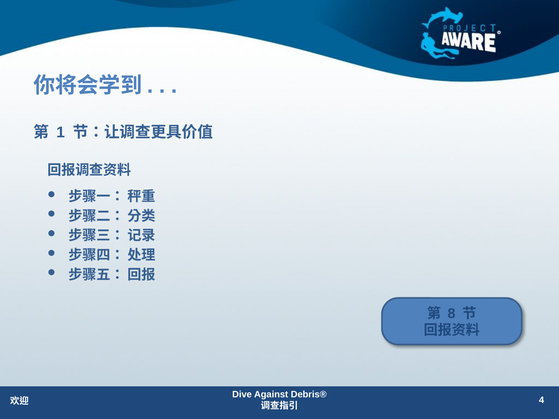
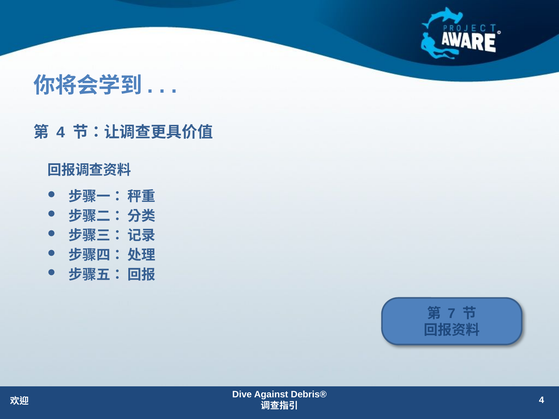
1: 1 -> 4 (61, 132)
8: 8 -> 7 (452, 314)
